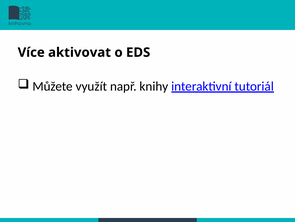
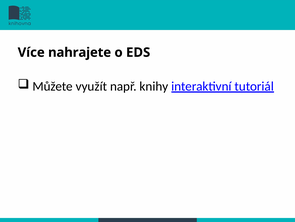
aktivovat: aktivovat -> nahrajete (80, 52)
